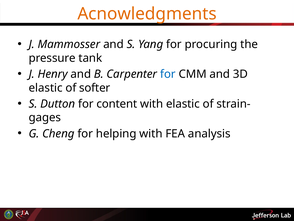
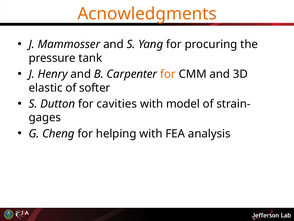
for colour: blue -> orange (168, 74)
content: content -> cavities (117, 104)
with elastic: elastic -> model (183, 104)
